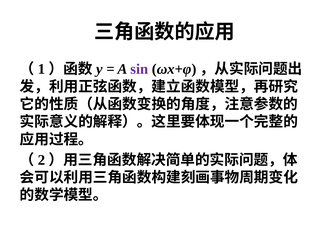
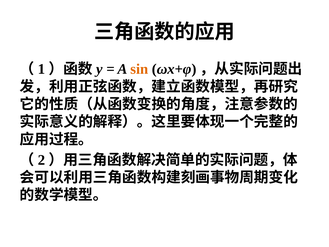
sin colour: purple -> orange (139, 69)
